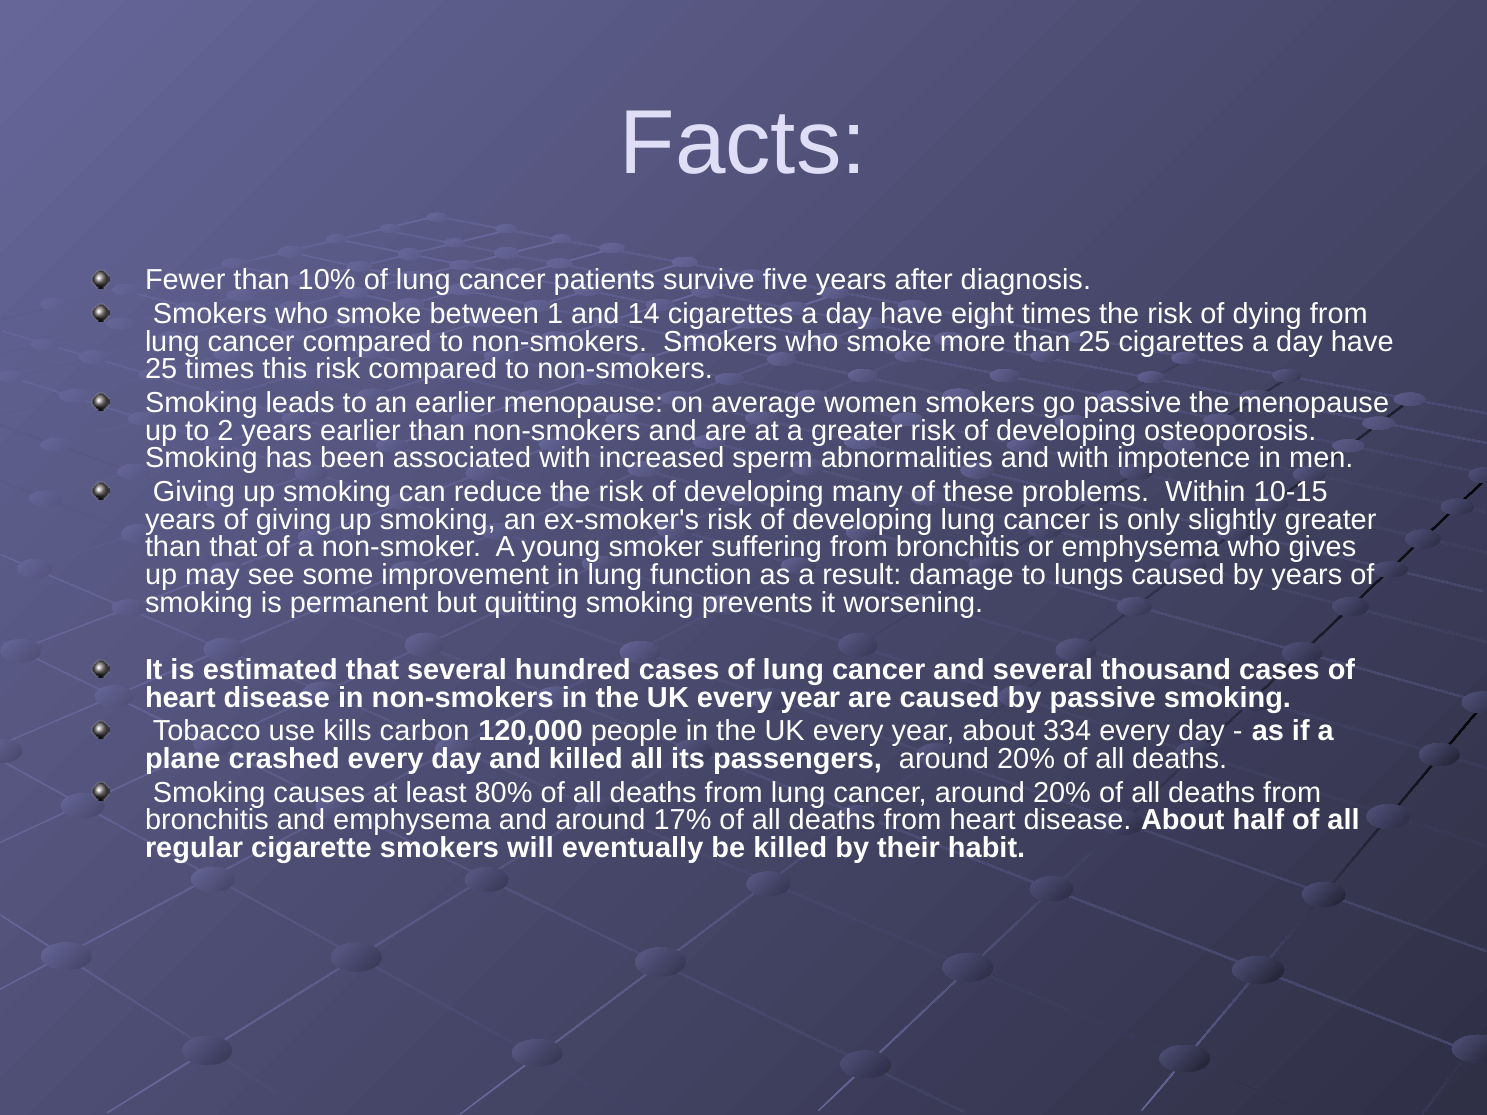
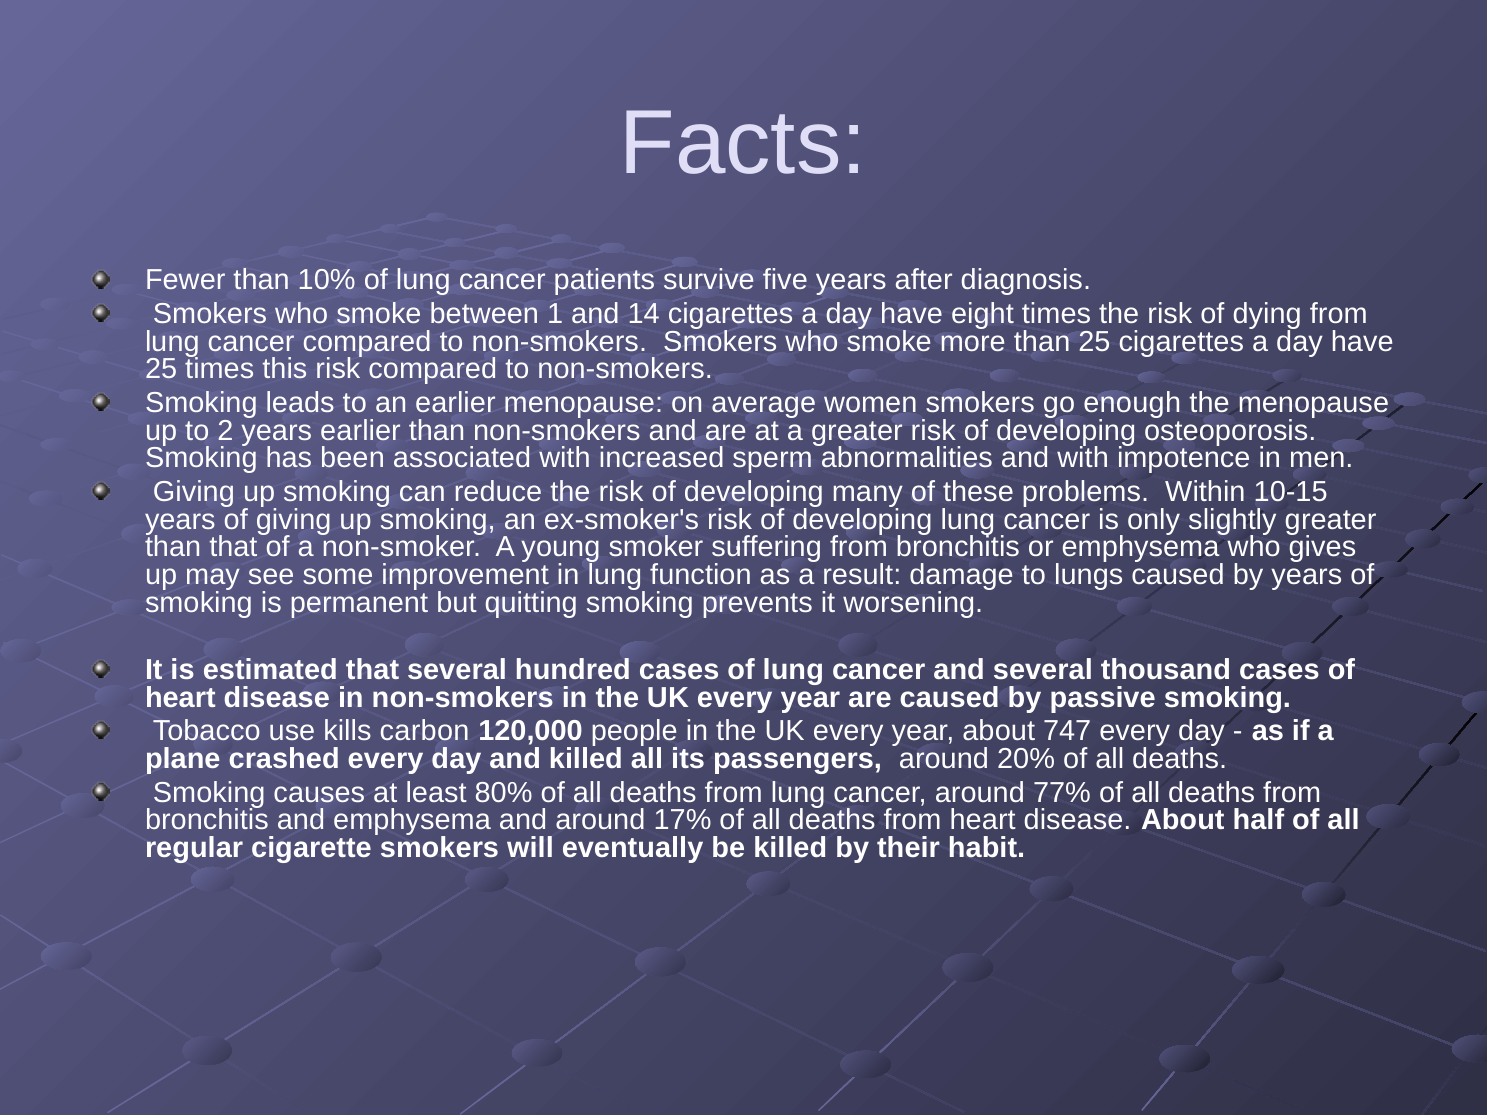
go passive: passive -> enough (1132, 403)
334: 334 -> 747 (1067, 731)
cancer around 20%: 20% -> 77% (1062, 793)
